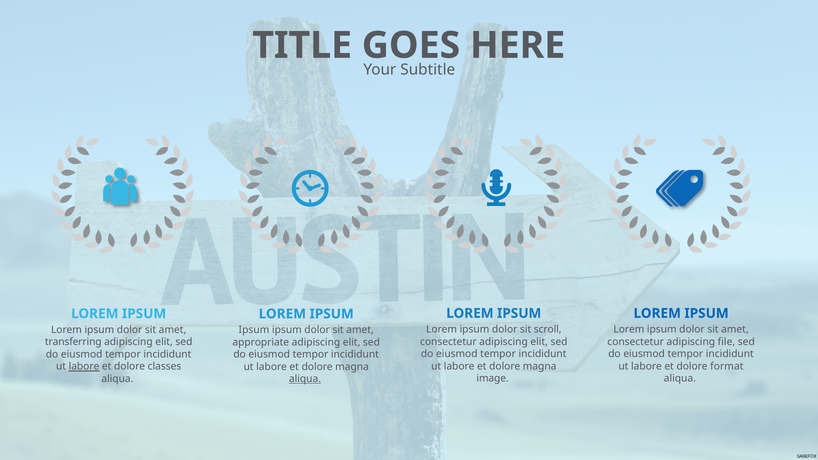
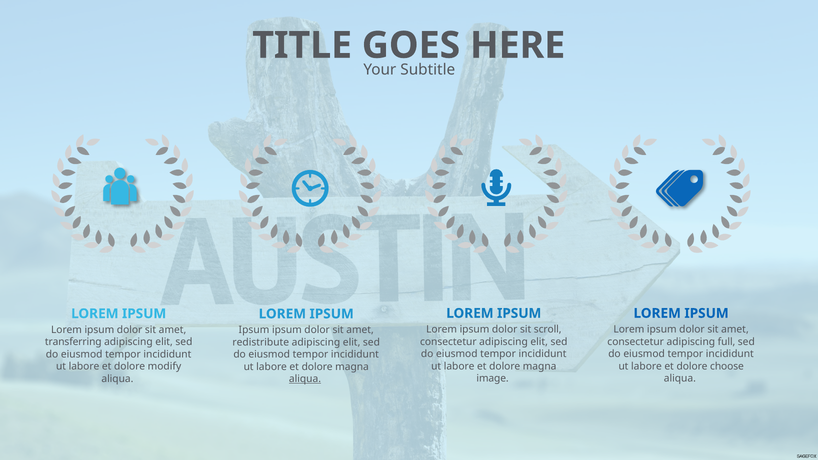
file: file -> full (727, 342)
appropriate: appropriate -> redistribute (261, 342)
format: format -> choose (727, 366)
labore underline: present -> none (84, 367)
classes: classes -> modify (164, 367)
